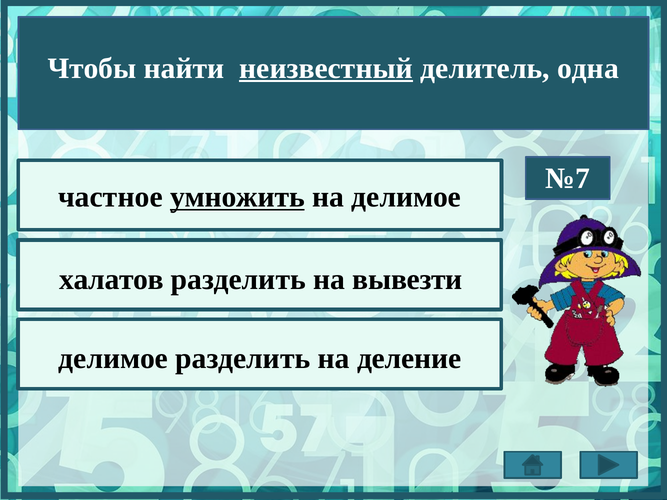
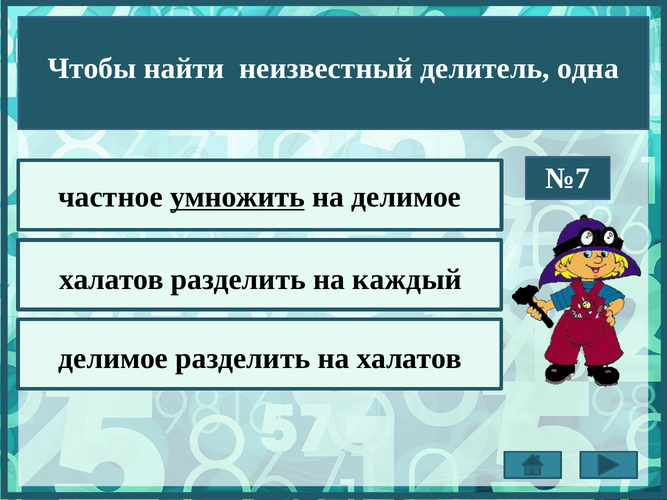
неизвестный underline: present -> none (326, 68)
вывезти: вывезти -> каждый (407, 280)
на деление: деление -> халатов (409, 358)
